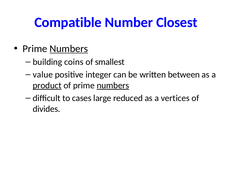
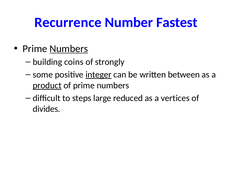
Compatible: Compatible -> Recurrence (68, 22)
Closest: Closest -> Fastest (177, 22)
smallest: smallest -> strongly (110, 62)
value: value -> some (43, 75)
integer underline: none -> present (99, 75)
numbers underline: present -> none (113, 85)
cases: cases -> steps (82, 98)
